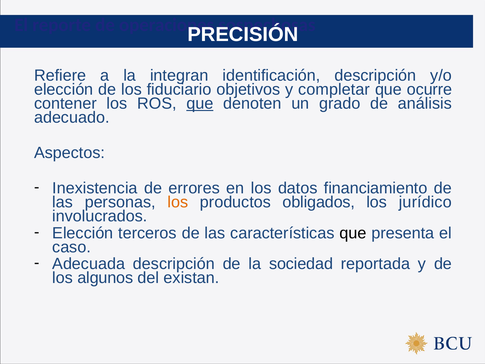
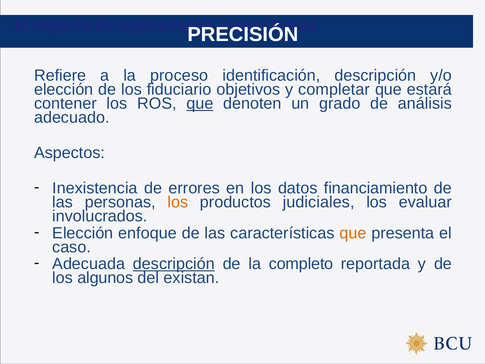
integran: integran -> proceso (179, 76)
ocurre: ocurre -> estará (429, 90)
obligados: obligados -> judiciales (319, 202)
jurídico: jurídico -> evaluar (425, 202)
terceros: terceros -> enfoque (148, 233)
que colour: black -> orange (353, 233)
descripción underline: none -> present (174, 264)
sociedad: sociedad -> completo (301, 264)
